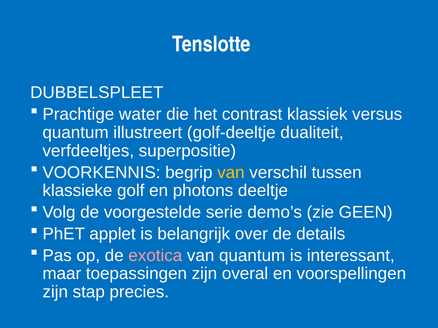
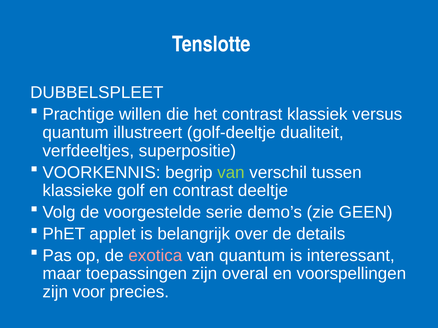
water: water -> willen (140, 115)
van colour: yellow -> light green (231, 173)
en photons: photons -> contrast (203, 191)
stap: stap -> voor (89, 292)
